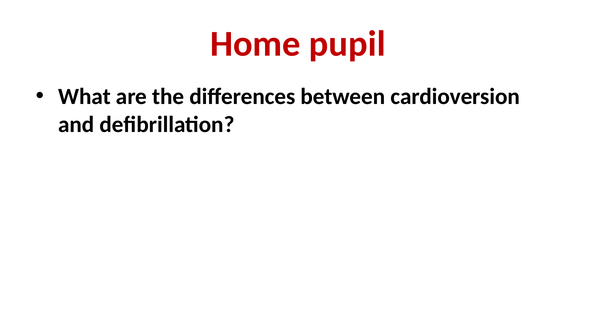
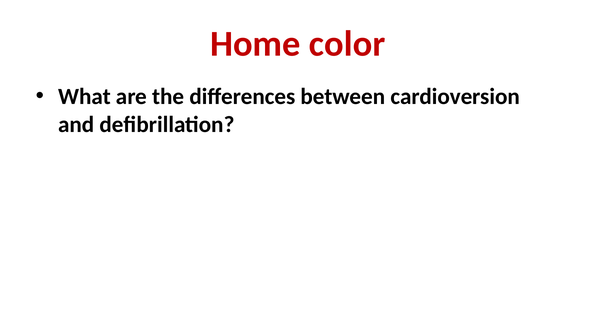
pupil: pupil -> color (347, 44)
